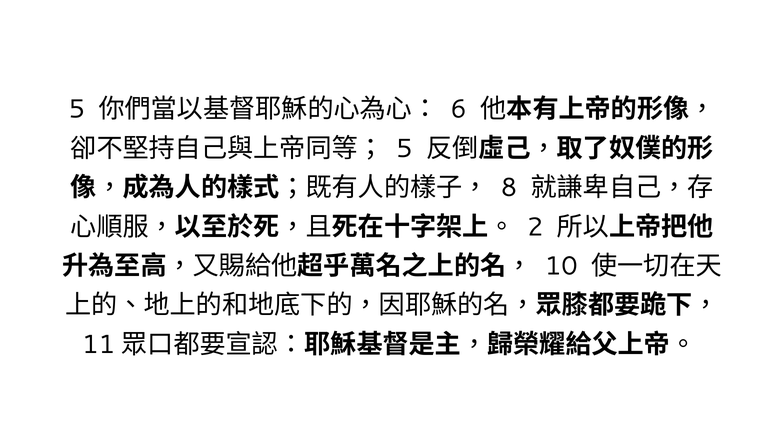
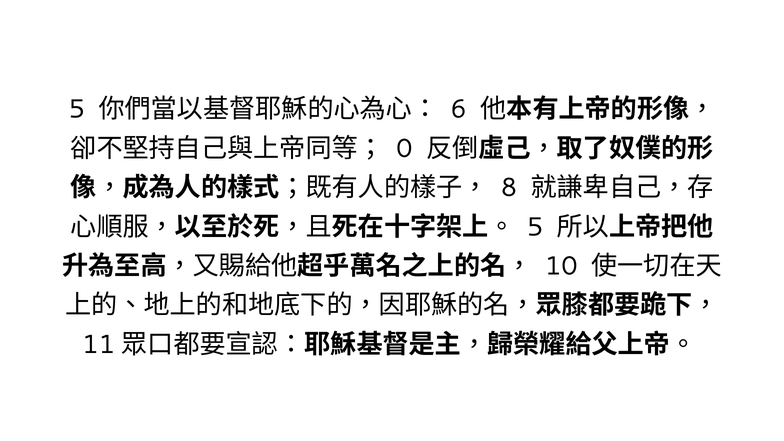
5: 5 -> 0 (404, 149)
2: 2 -> 5 (535, 227)
